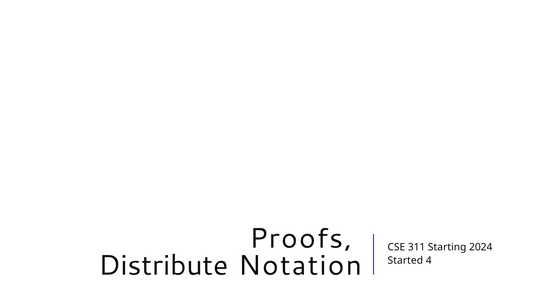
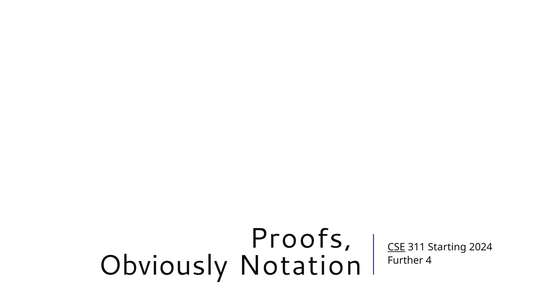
CSE underline: none -> present (396, 248)
Distribute: Distribute -> Obviously (163, 266)
Started: Started -> Further (405, 261)
